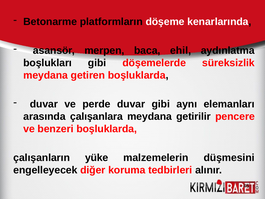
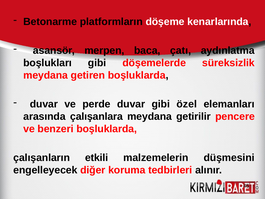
ehil: ehil -> çatı (181, 51)
aynı: aynı -> özel (187, 104)
yüke: yüke -> etkili (97, 158)
